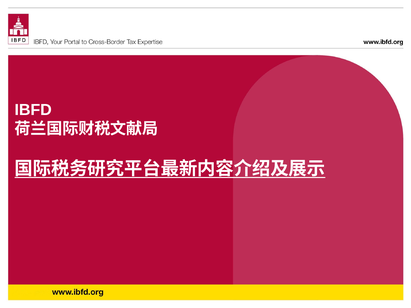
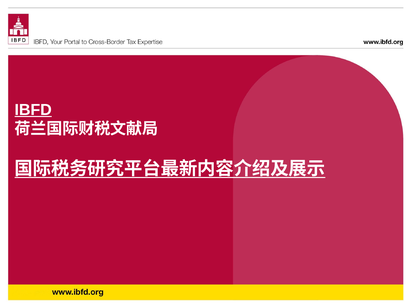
IBFD underline: none -> present (33, 110)
